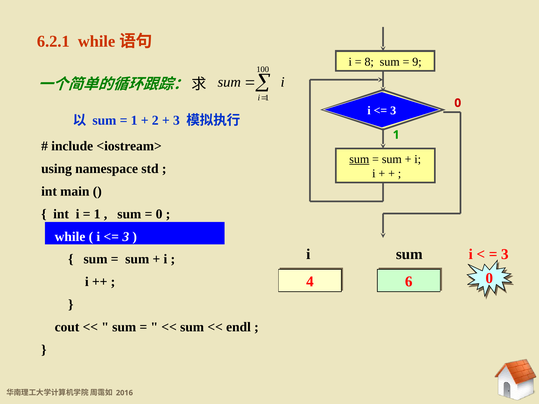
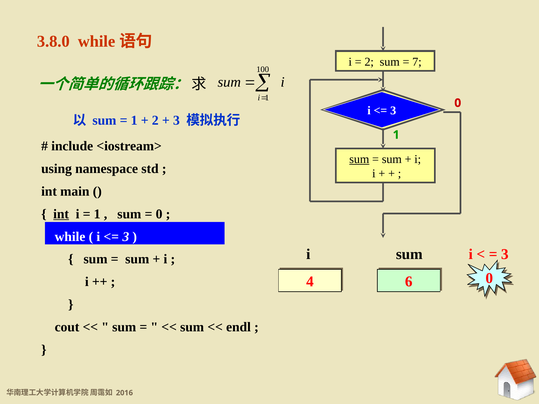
6.2.1: 6.2.1 -> 3.8.0 (53, 42)
8: 8 -> 2 (369, 62)
9: 9 -> 7 (417, 62)
int underline: none -> present (61, 214)
